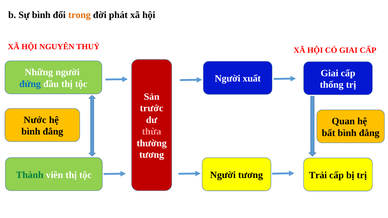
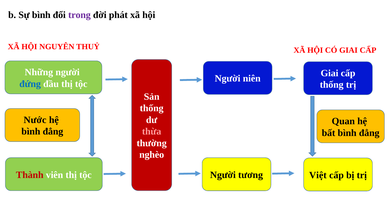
trong colour: orange -> purple (79, 15)
xuất: xuất -> niên (252, 79)
trước: trước -> thống (152, 108)
tương: tương -> nghèo (152, 155)
Thành colour: green -> red (30, 175)
Trải: Trải -> Việt (318, 175)
